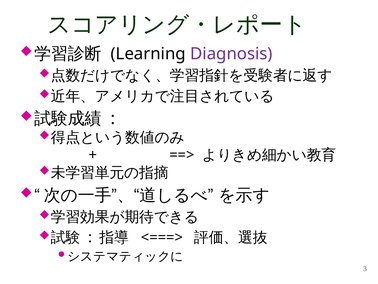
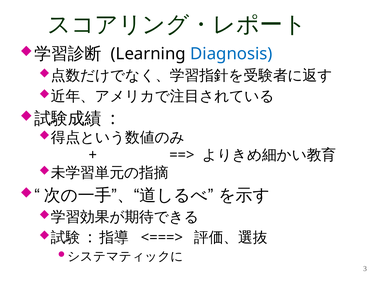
Diagnosis colour: purple -> blue (231, 54)
